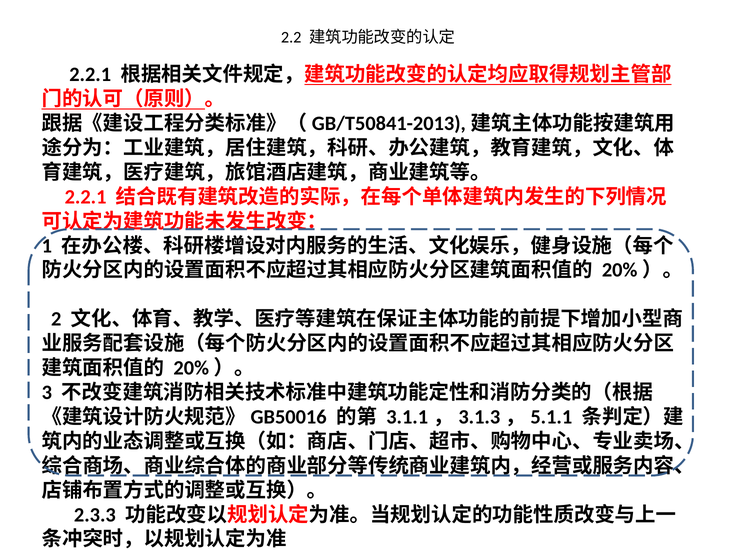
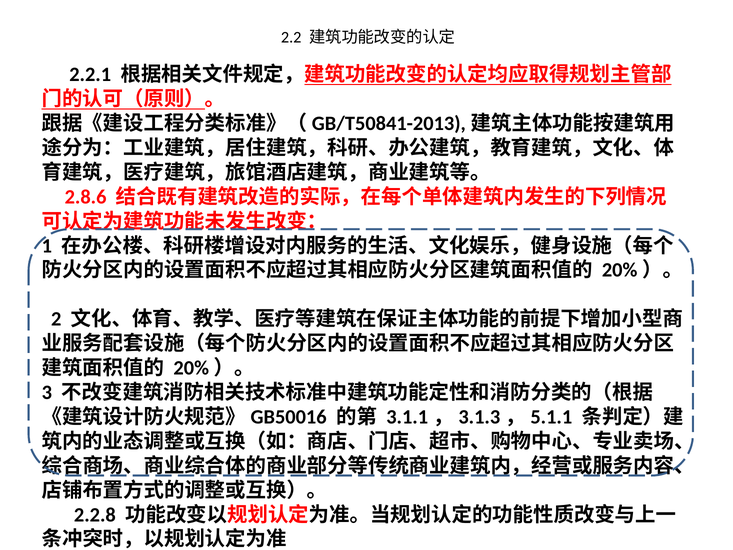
2.2.1: 2.2.1 -> 2.8.6 (86, 197)
2.3.3: 2.3.3 -> 2.2.8 (95, 515)
